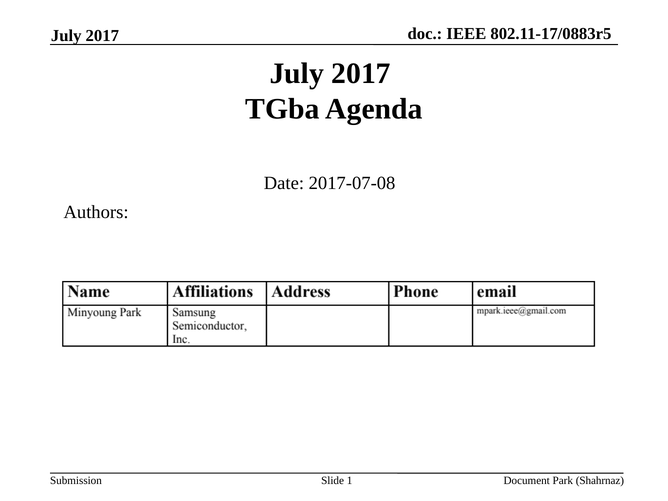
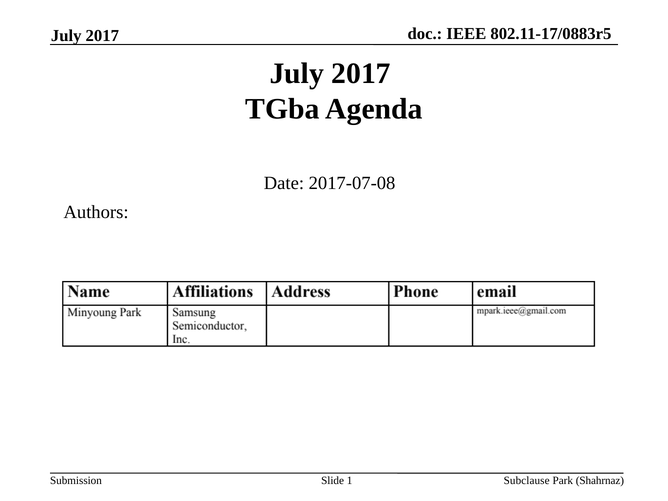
Document: Document -> Subclause (527, 480)
